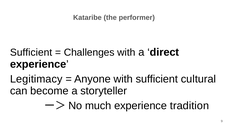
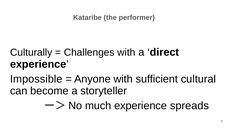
Sufficient: Sufficient -> Culturally (31, 53)
Legitimacy: Legitimacy -> Impossible (36, 79)
tradition: tradition -> spreads (189, 106)
